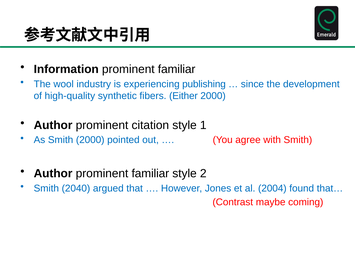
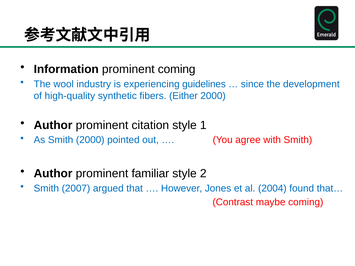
Information prominent familiar: familiar -> coming (177, 69)
publishing: publishing -> guidelines (204, 84)
2040: 2040 -> 2007 (76, 188)
